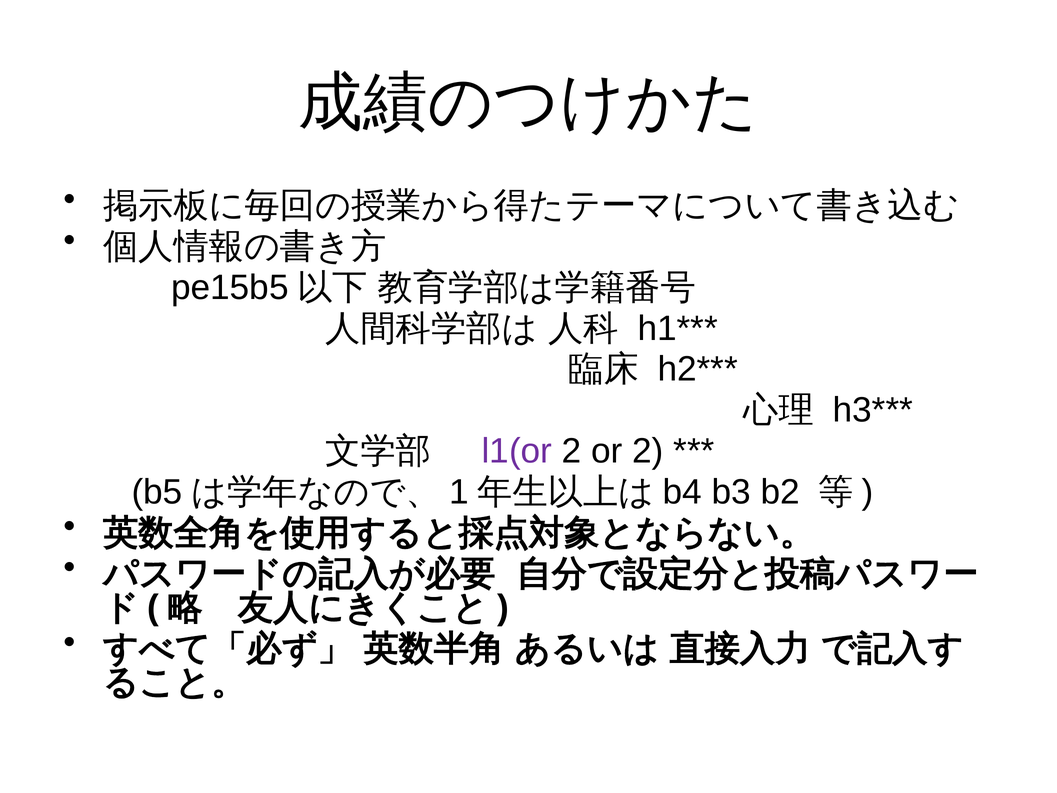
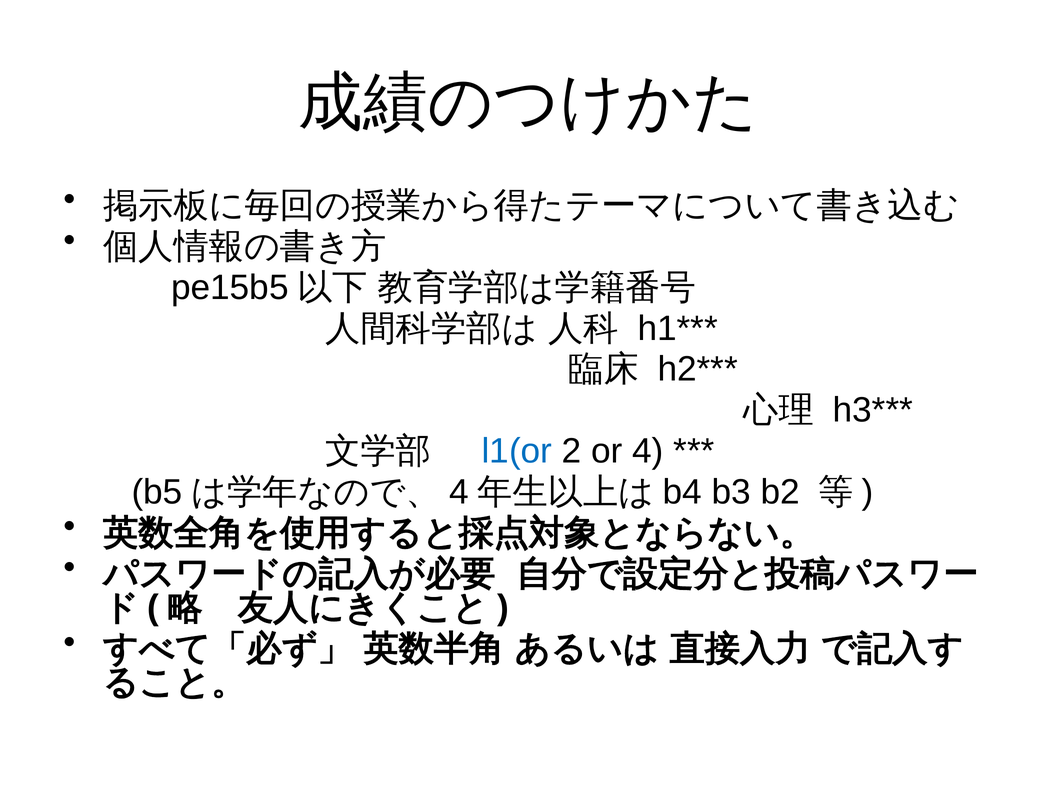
l1(or colour: purple -> blue (517, 451)
or 2: 2 -> 4 (648, 451)
1: 1 -> 4 (459, 492)
